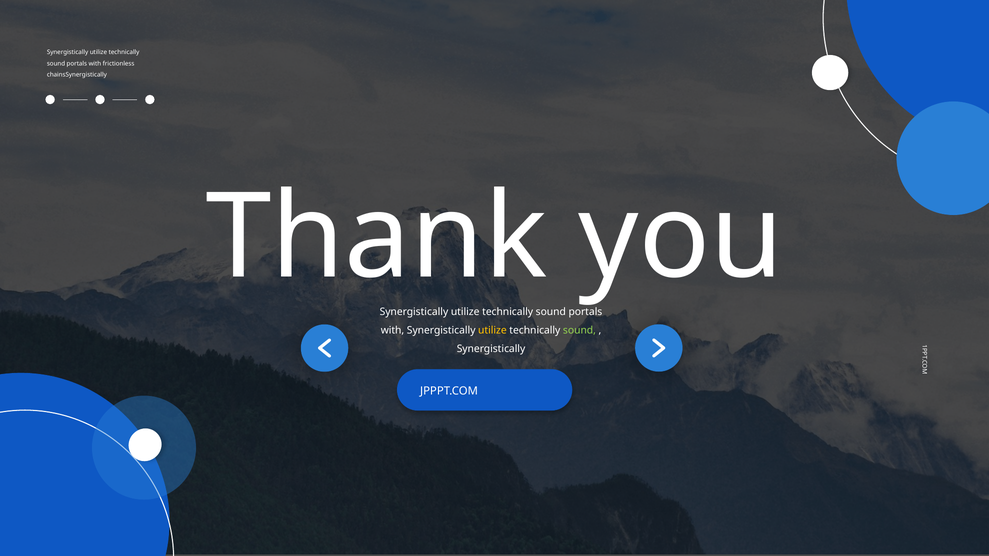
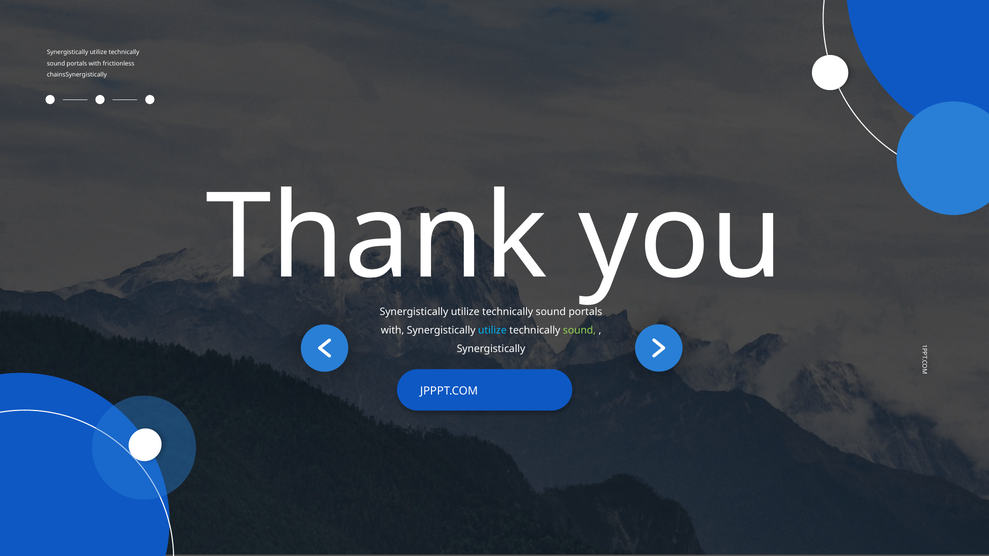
utilize colour: yellow -> light blue (492, 330)
